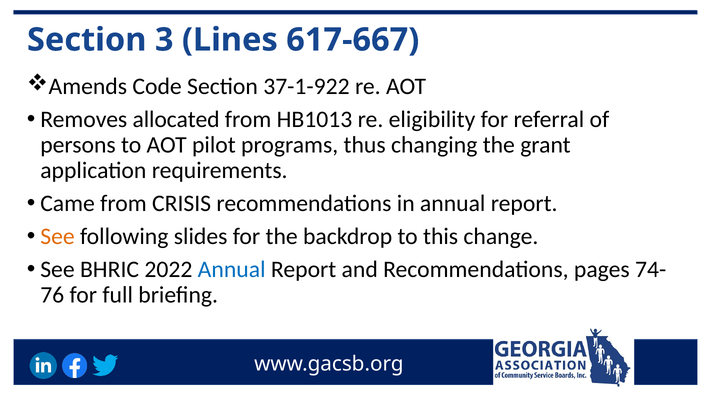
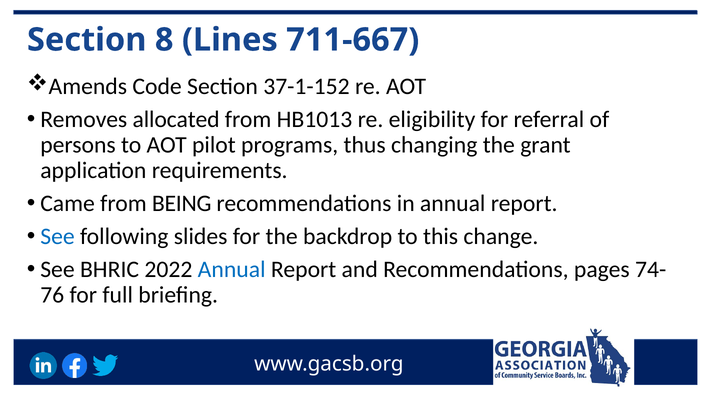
3: 3 -> 8 (164, 40)
617-667: 617-667 -> 711-667 (353, 40)
37-1-922: 37-1-922 -> 37-1-152 (306, 86)
CRISIS: CRISIS -> BEING (182, 204)
See colour: orange -> blue (57, 237)
